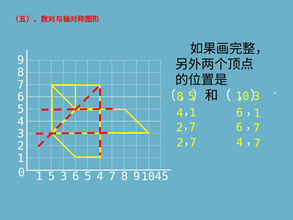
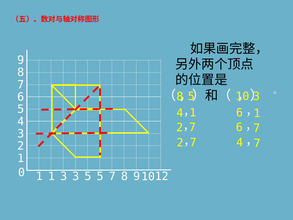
5: 5 -> 1 (52, 176)
3 6: 6 -> 3 (76, 176)
5 4: 4 -> 5 (100, 176)
45: 45 -> 12 (162, 176)
